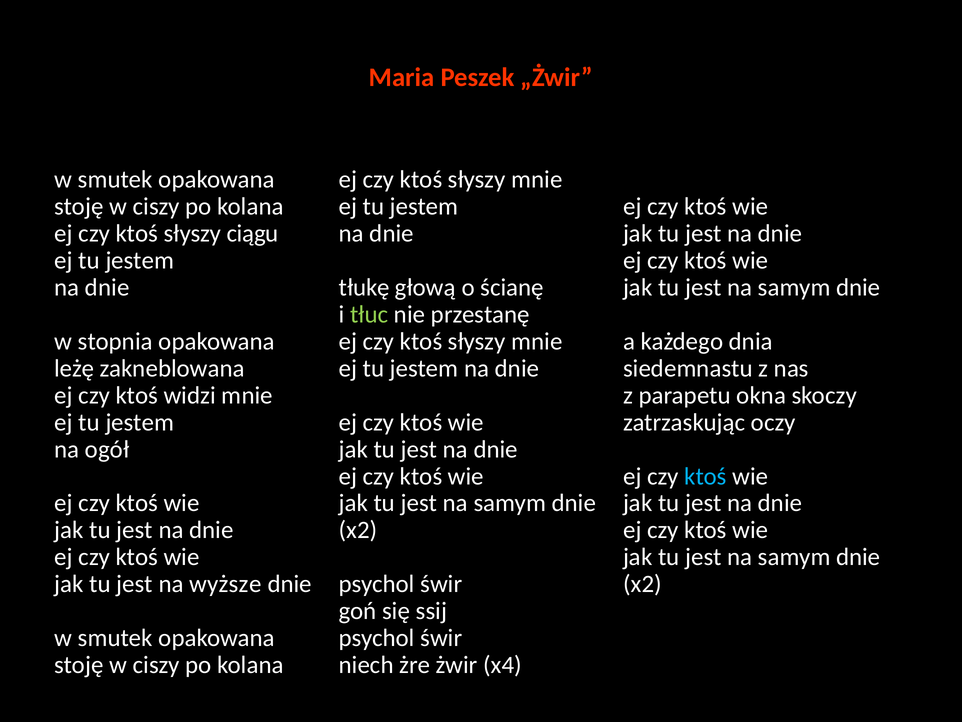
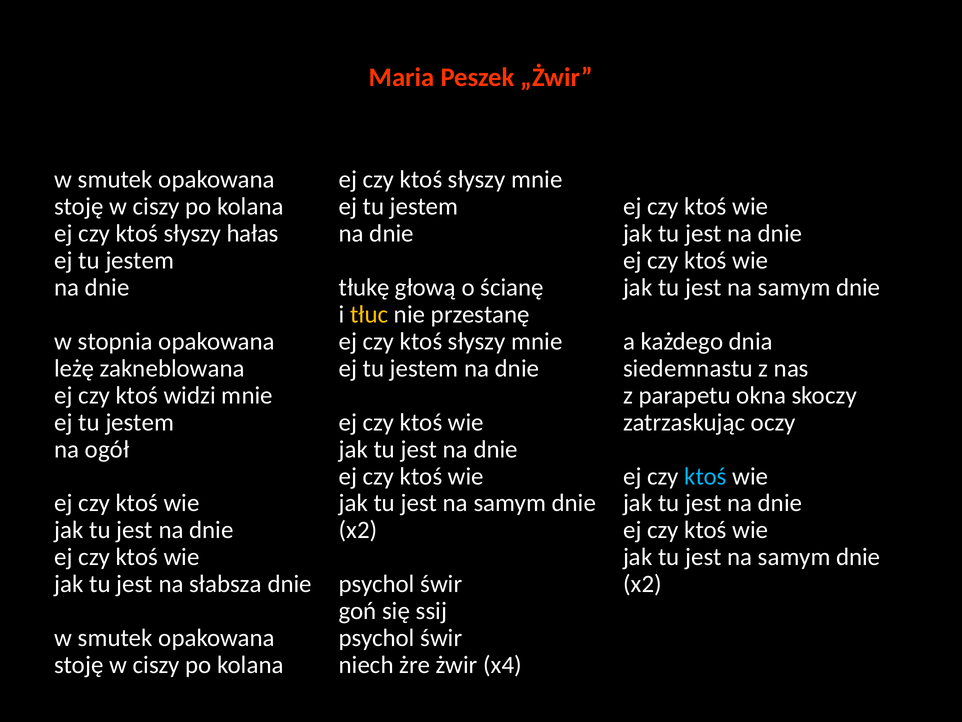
ciągu: ciągu -> hałas (253, 233)
tłuc colour: light green -> yellow (369, 314)
wyższe: wyższe -> słabsza (226, 584)
